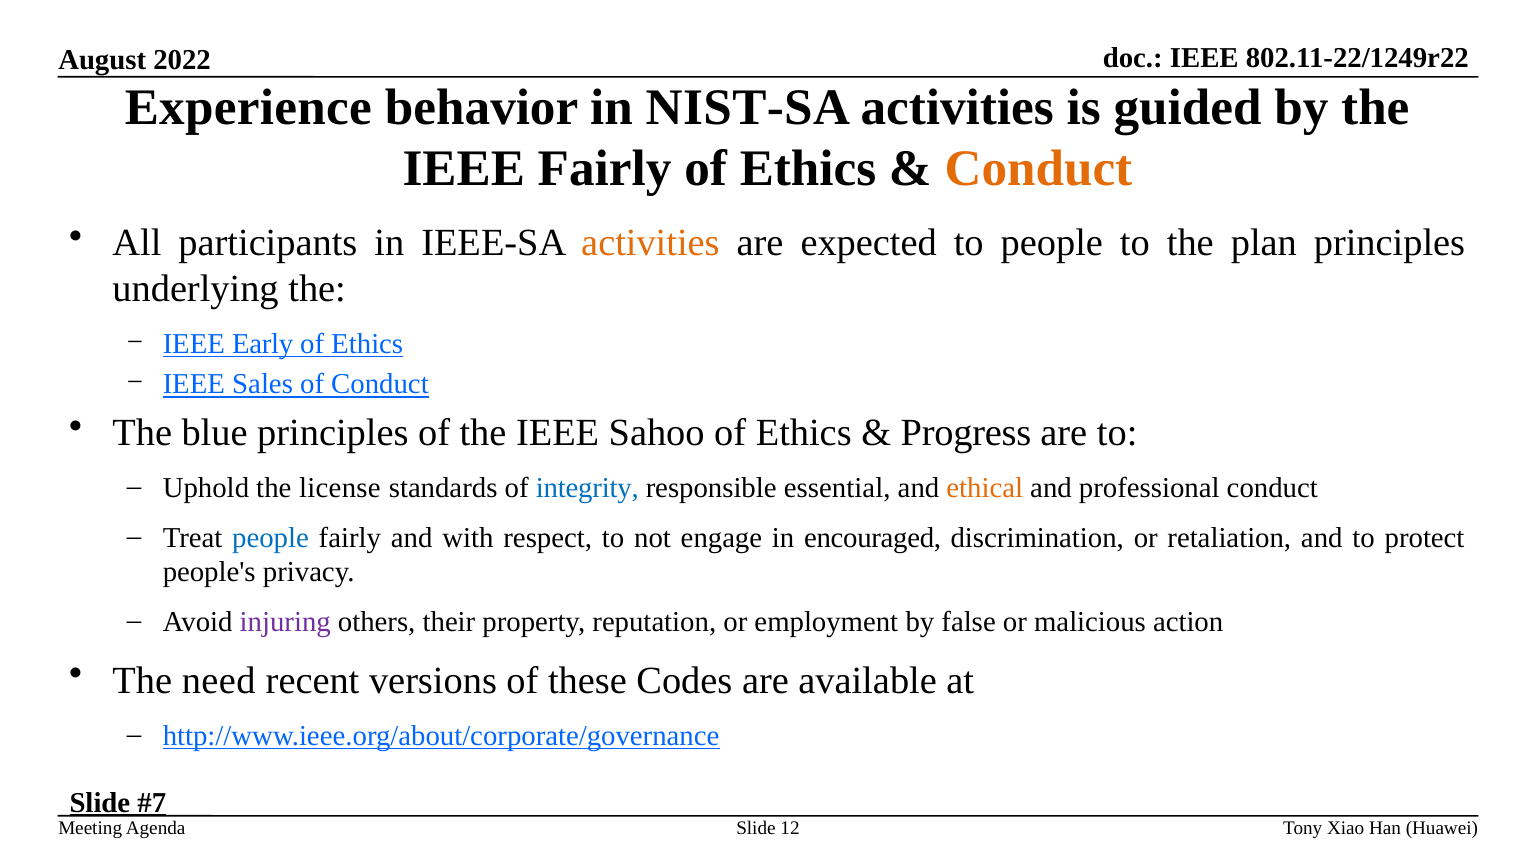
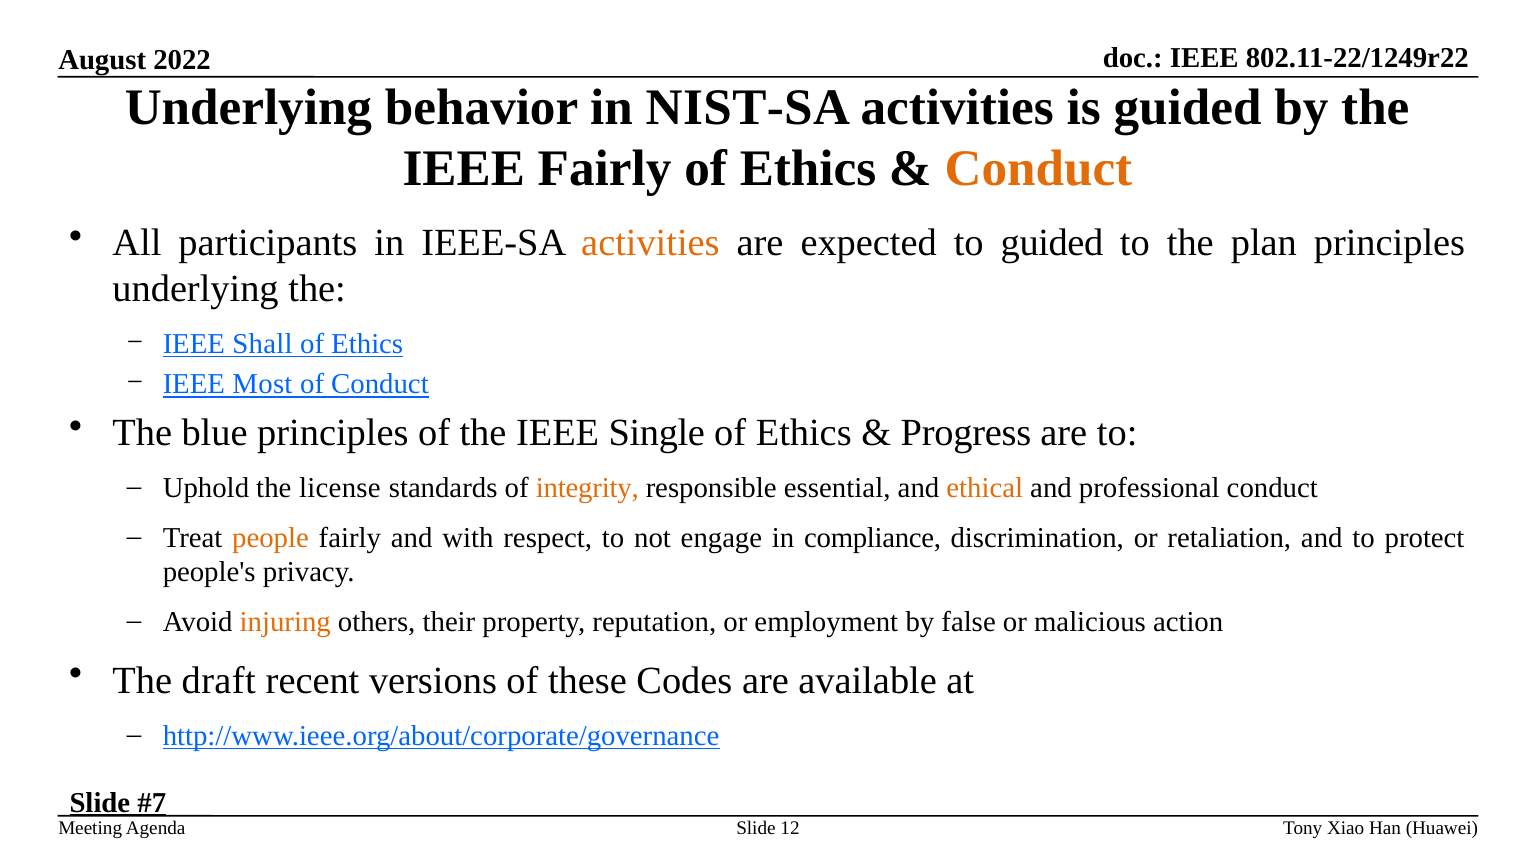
Experience: Experience -> Underlying (248, 107)
to people: people -> guided (1052, 243)
Early: Early -> Shall (262, 344)
Sales: Sales -> Most (262, 384)
Sahoo: Sahoo -> Single (657, 433)
integrity colour: blue -> orange (587, 488)
people colour: blue -> orange (271, 538)
encouraged: encouraged -> compliance (873, 538)
injuring colour: purple -> orange (285, 622)
need: need -> draft (219, 681)
